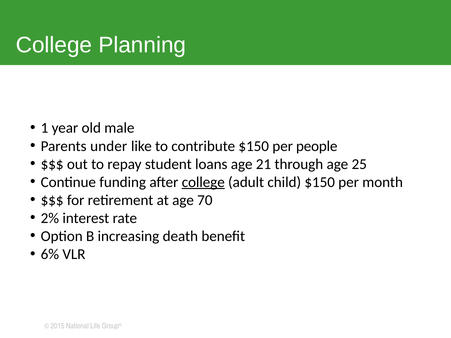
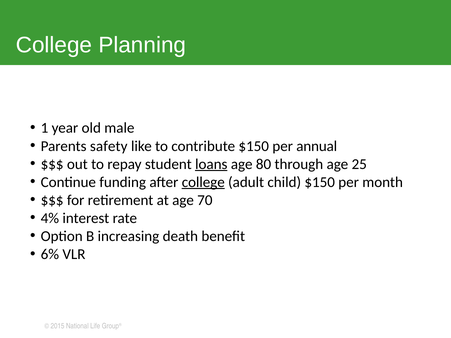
under: under -> safety (109, 146)
people: people -> annual (317, 146)
loans underline: none -> present (211, 164)
21: 21 -> 80 (264, 164)
2%: 2% -> 4% (50, 218)
